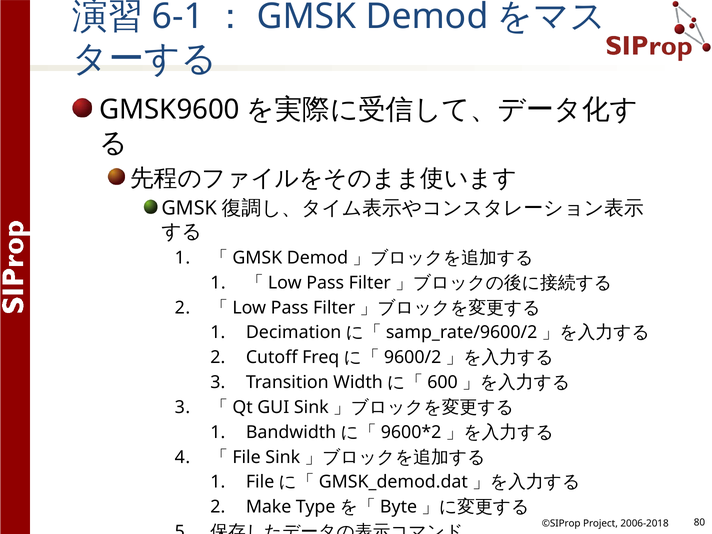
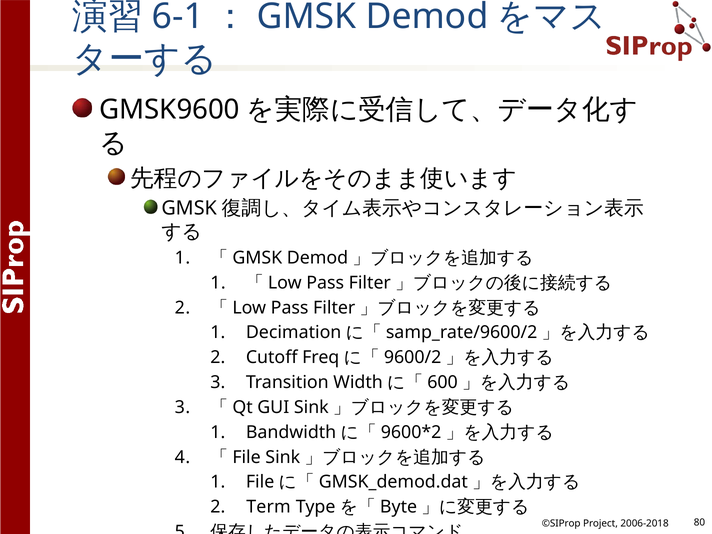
Make: Make -> Term (268, 507)
